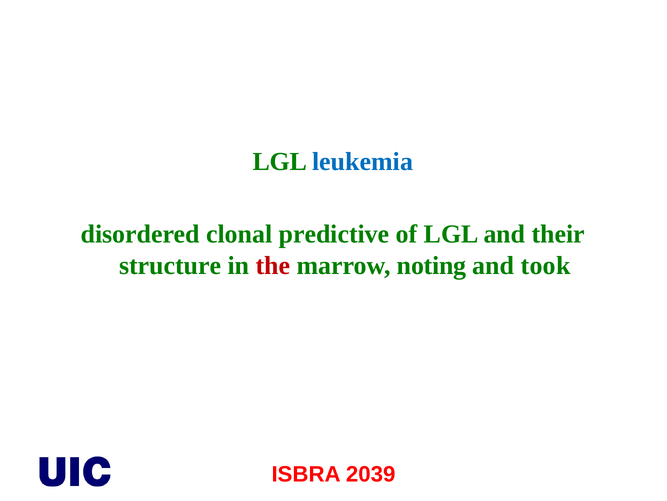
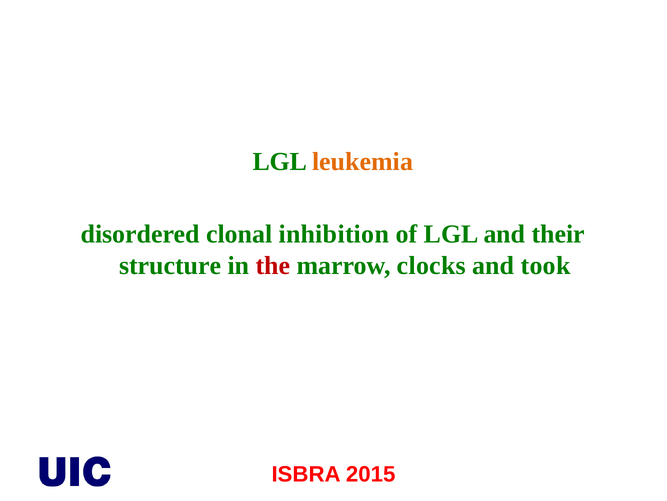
leukemia colour: blue -> orange (363, 161)
predictive: predictive -> inhibition (334, 234)
noting: noting -> clocks (431, 265)
2039: 2039 -> 2015 (371, 474)
